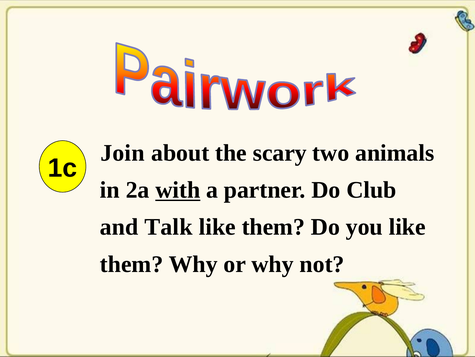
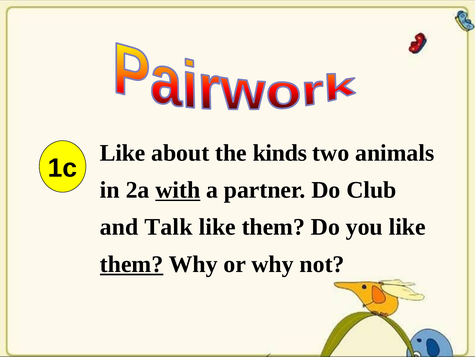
Join: Join -> Like (123, 153)
scary: scary -> kinds (280, 153)
them underline: none -> present (132, 264)
